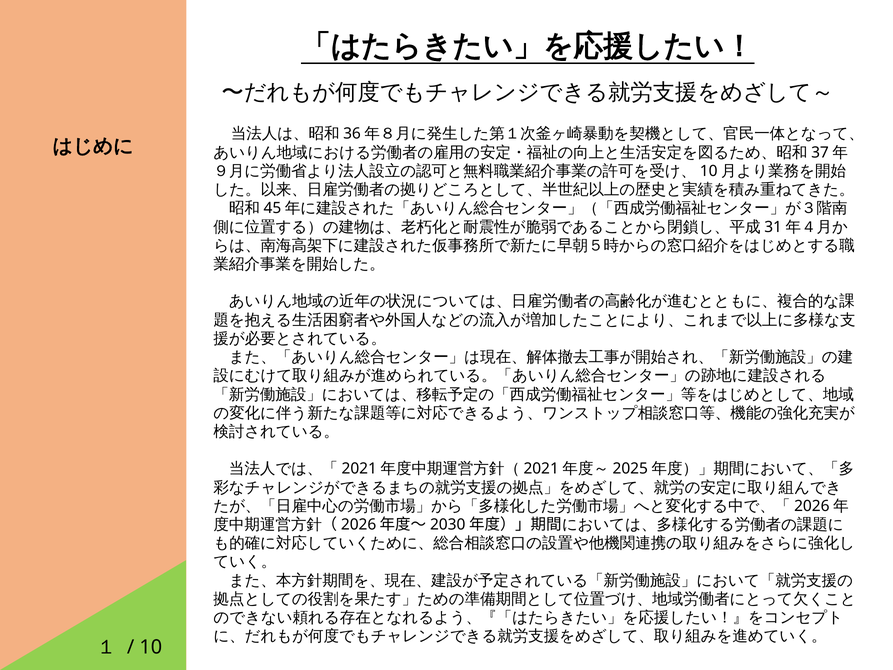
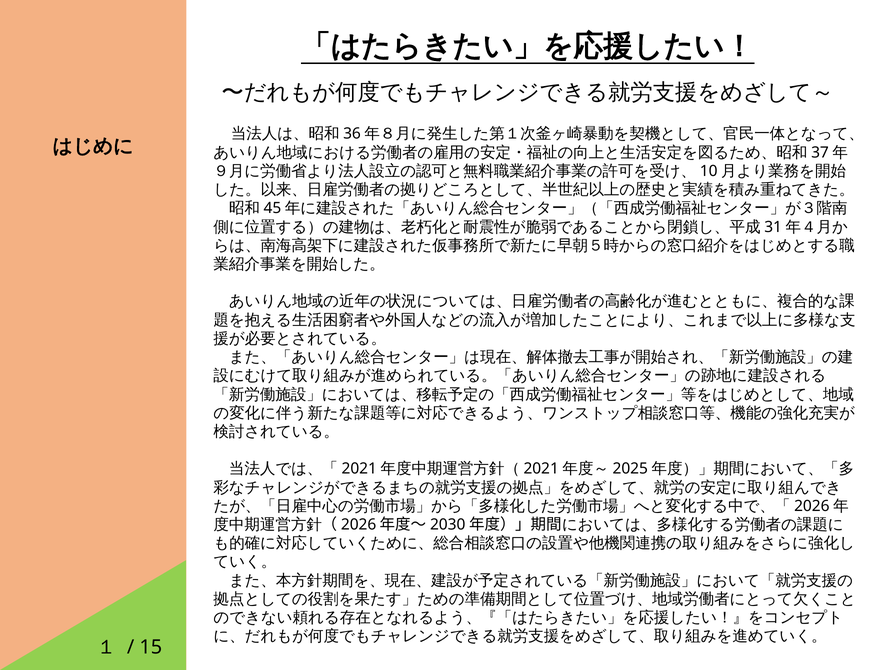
10: 10 -> 15 (151, 647)
